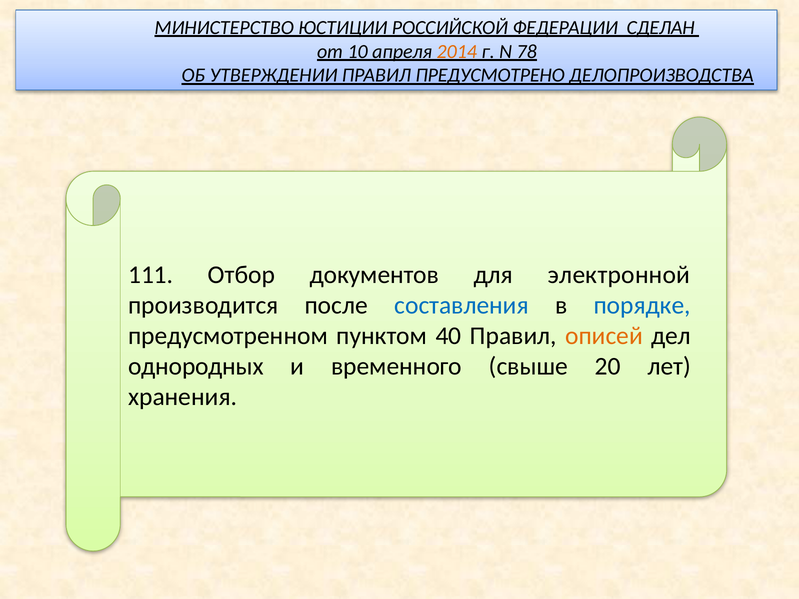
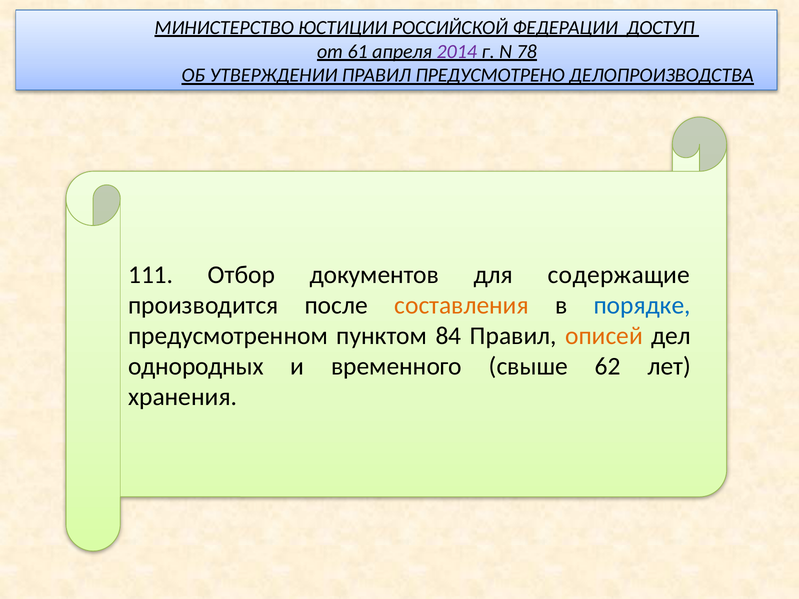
СДЕЛАН: СДЕЛАН -> ДОСТУП (661, 27)
10: 10 -> 61 (358, 51)
2014 colour: orange -> purple (457, 51)
электронной: электронной -> содержащие (619, 275)
составления colour: blue -> orange (462, 305)
40: 40 -> 84 (448, 336)
20: 20 -> 62 (608, 367)
